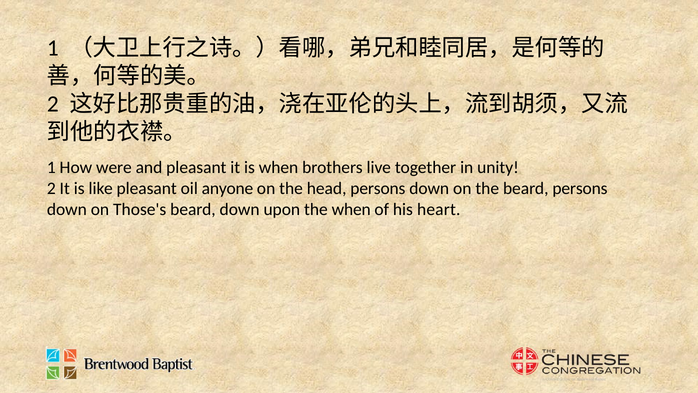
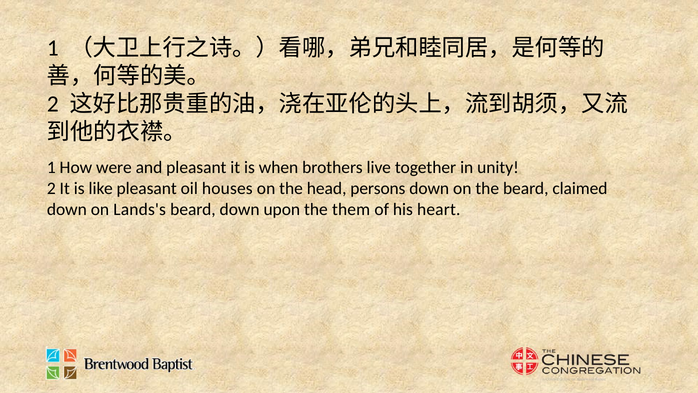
anyone: anyone -> houses (227, 188)
beard persons: persons -> claimed (580, 188)
Those's: Those's -> Lands's (140, 209)
the when: when -> them (351, 209)
